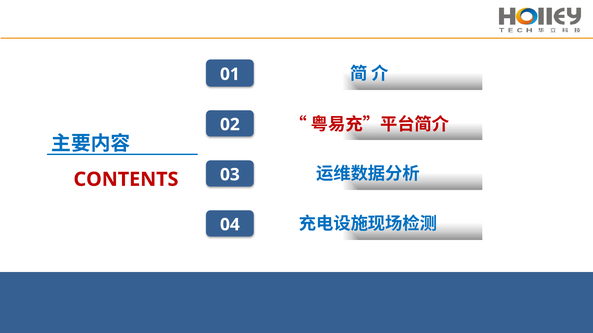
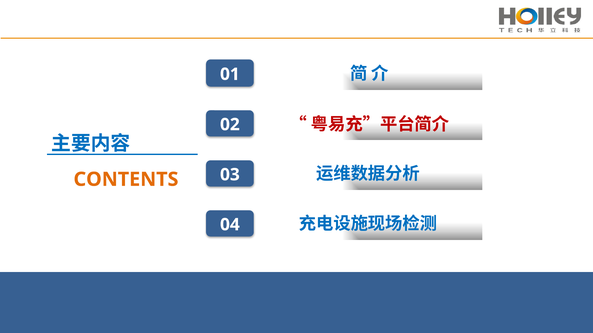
CONTENTS colour: red -> orange (126, 180)
